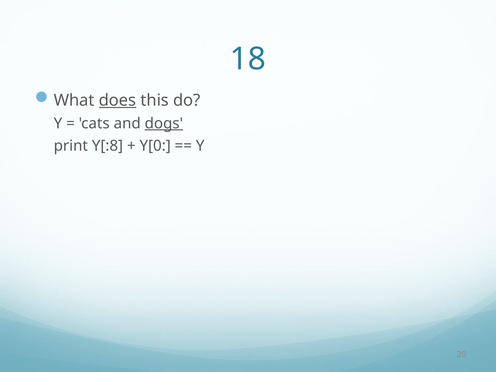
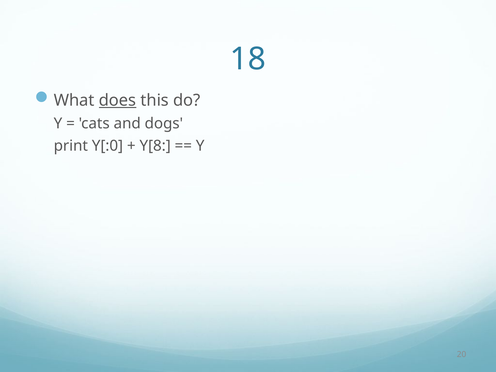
dogs underline: present -> none (164, 123)
Y[:8: Y[:8 -> Y[:0 (107, 146)
Y[0: Y[0 -> Y[8 (155, 146)
